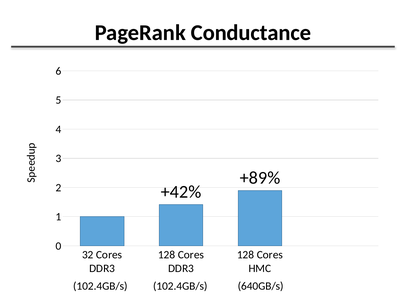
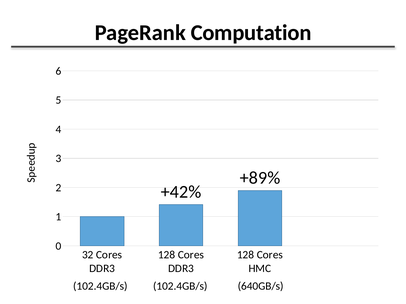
Conductance: Conductance -> Computation (251, 33)
